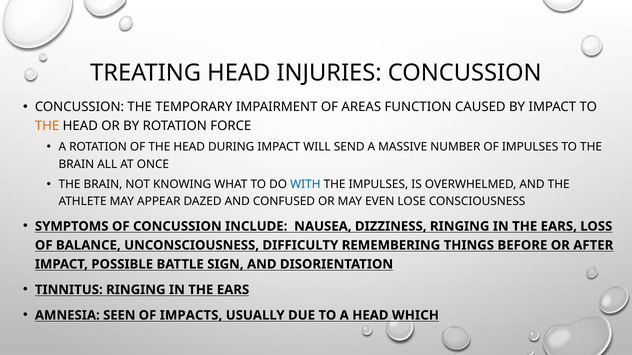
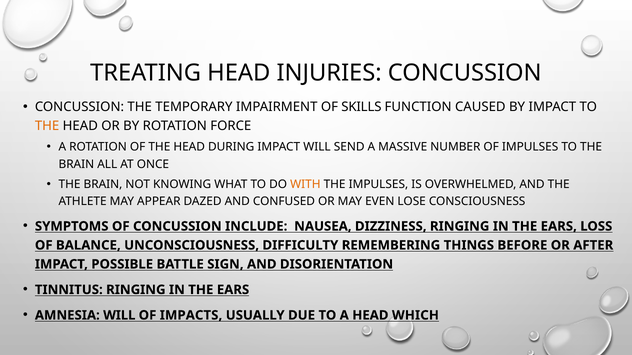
AREAS: AREAS -> SKILLS (361, 107)
WITH colour: blue -> orange (305, 185)
AMNESIA SEEN: SEEN -> WILL (119, 316)
